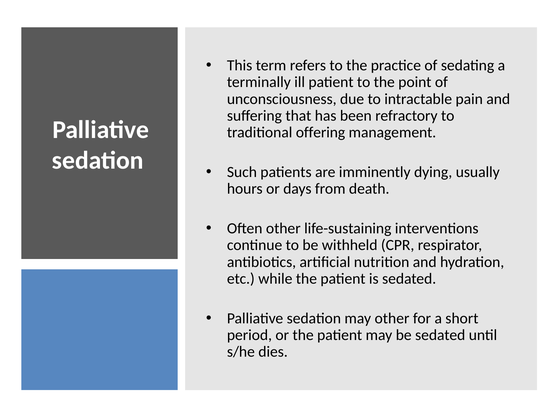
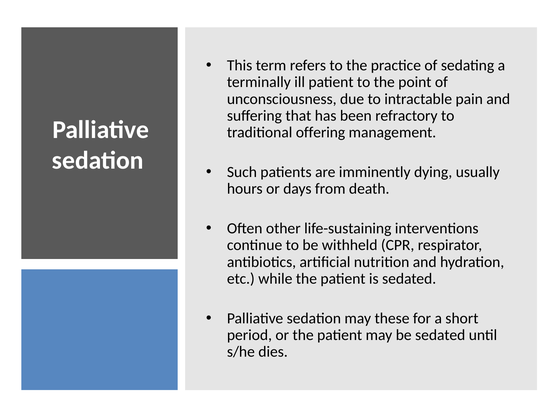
may other: other -> these (392, 319)
